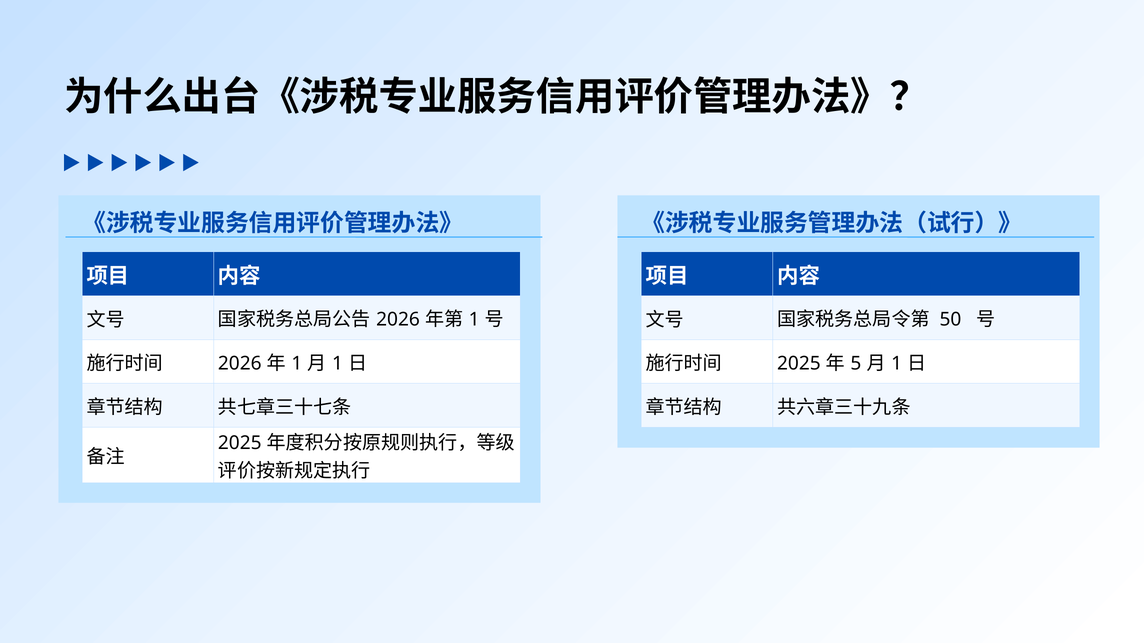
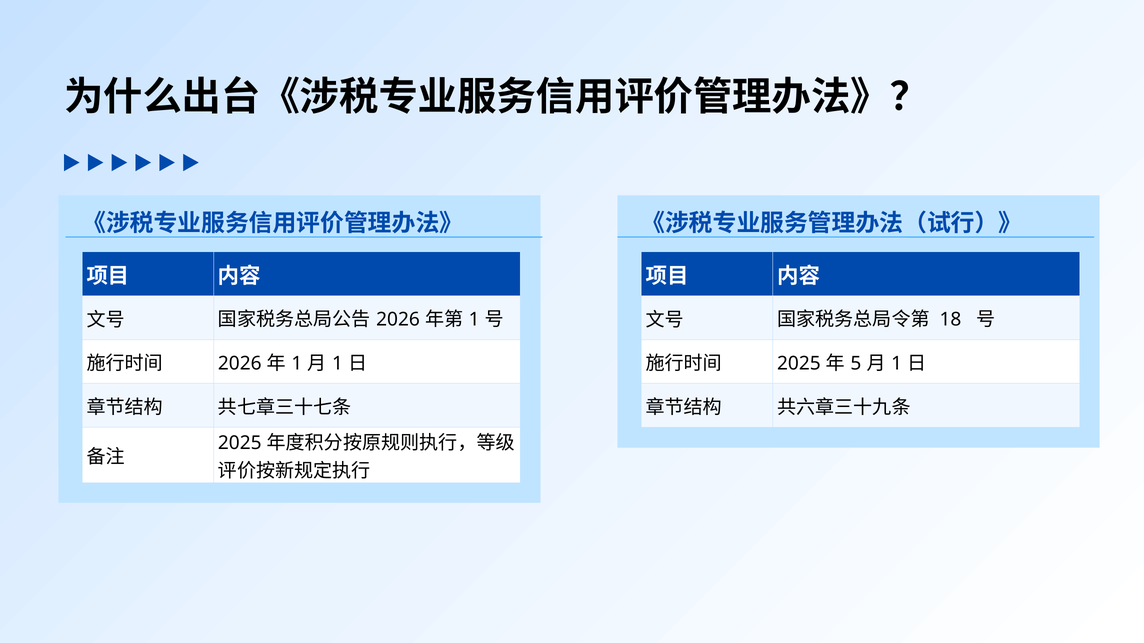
50: 50 -> 18 (950, 320)
